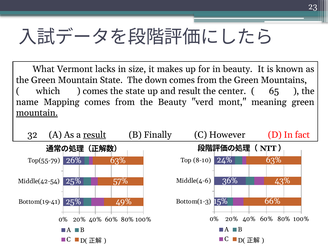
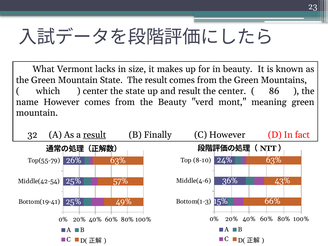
The down: down -> result (156, 80)
comes: comes -> center (95, 91)
65: 65 -> 86 (274, 91)
name Mapping: Mapping -> However (61, 102)
mountain underline: present -> none (37, 113)
